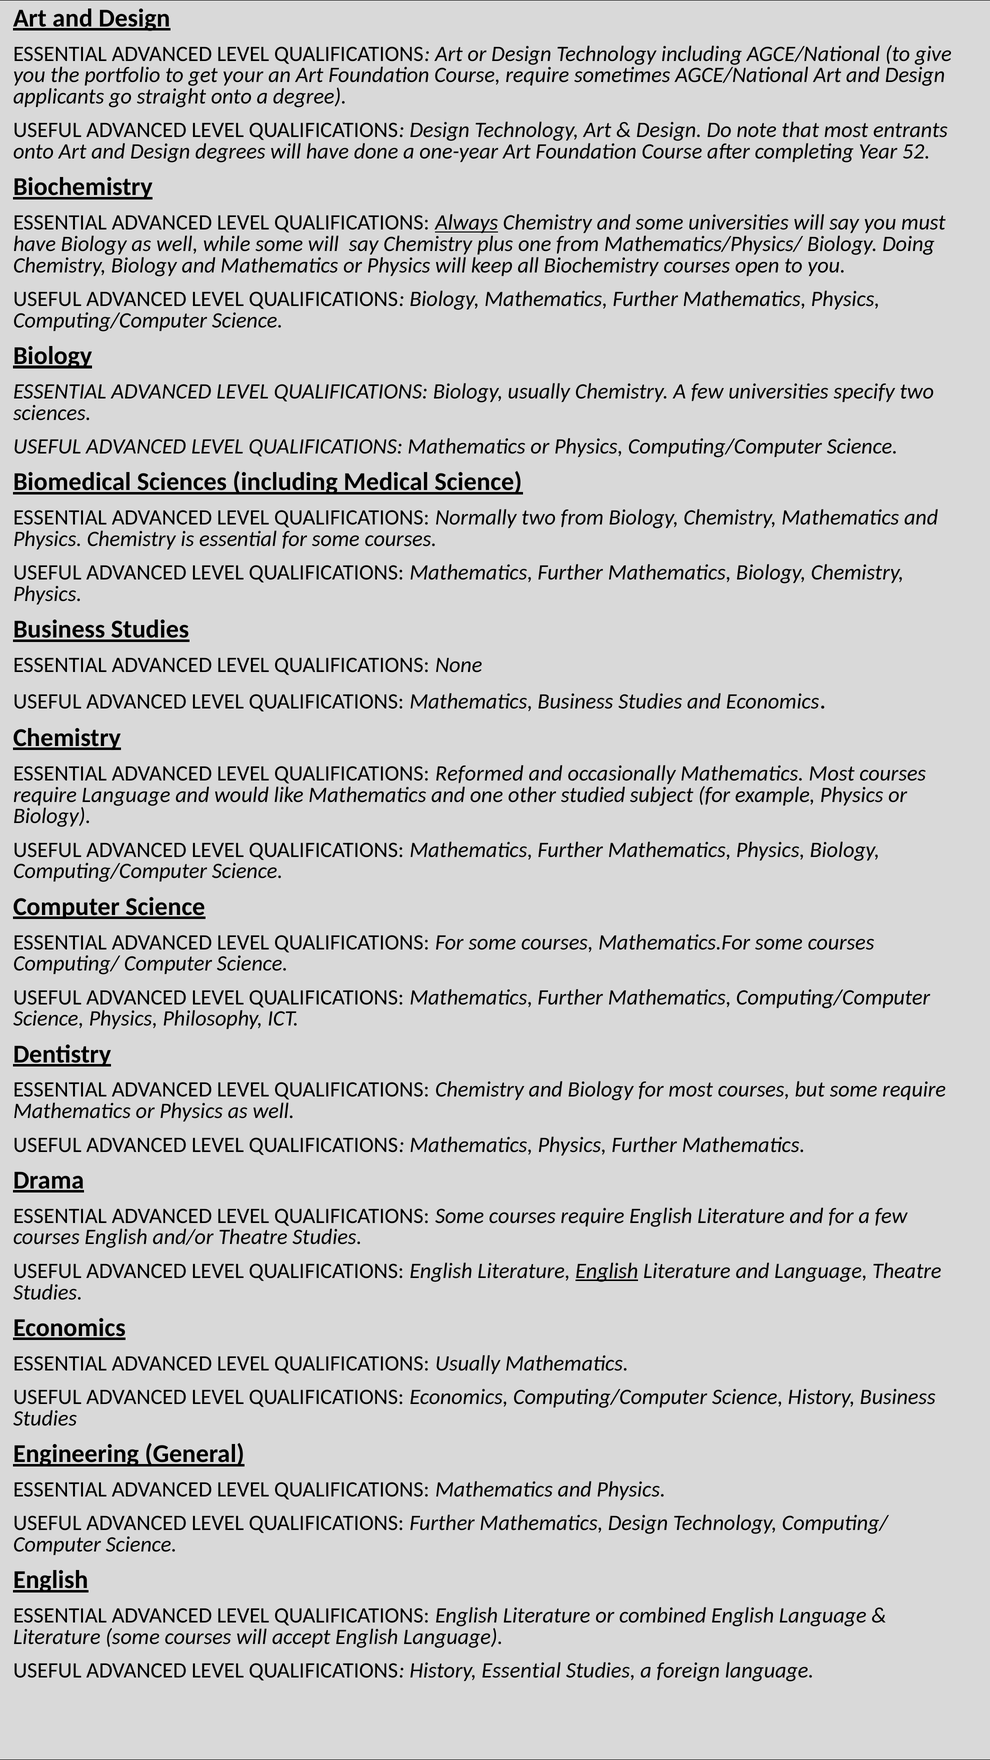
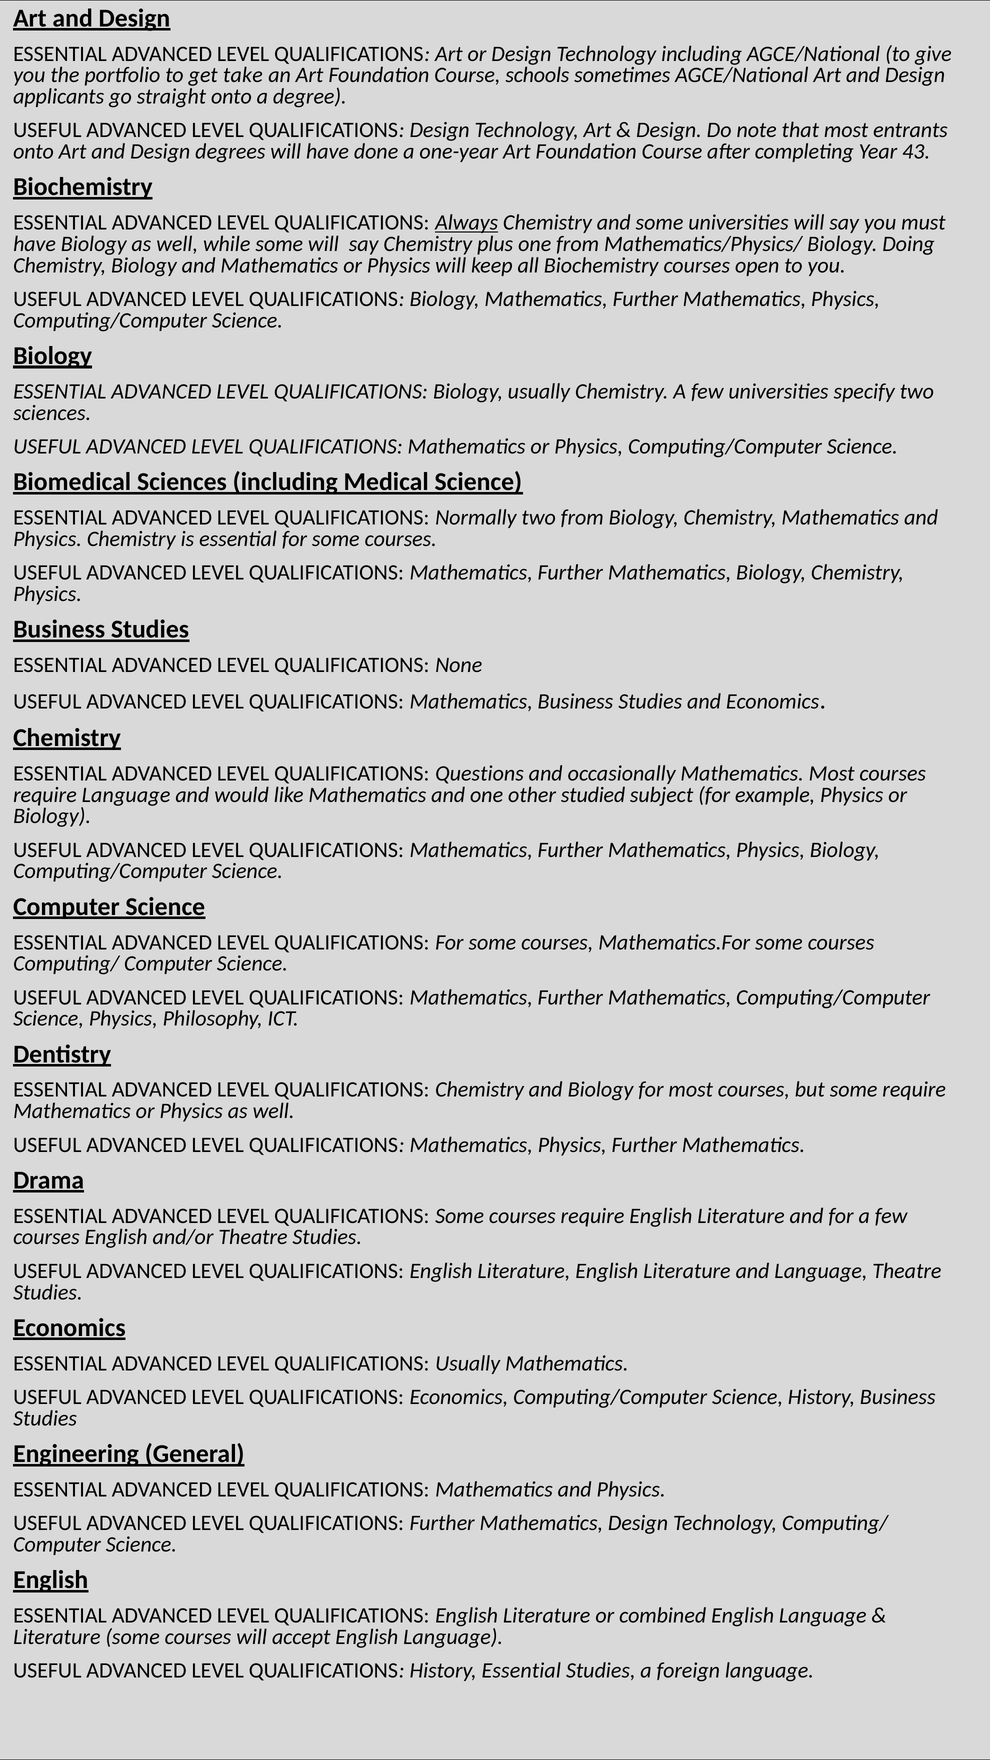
your: your -> take (243, 75)
Course require: require -> schools (537, 75)
52: 52 -> 43 (916, 152)
Reformed: Reformed -> Questions (479, 773)
English underline: present -> none (607, 1271)
